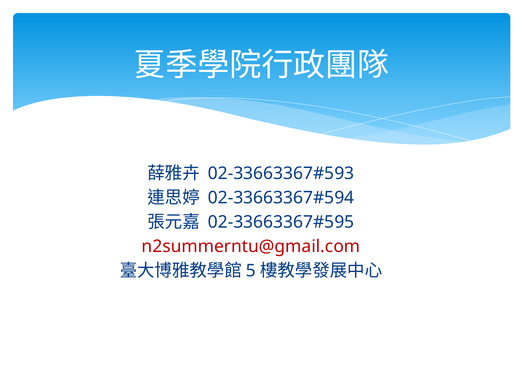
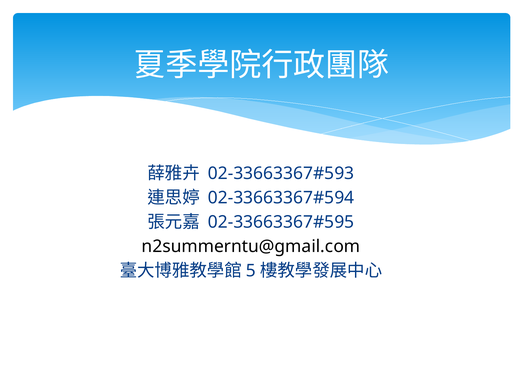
n2summerntu@gmail.com colour: red -> black (251, 247)
